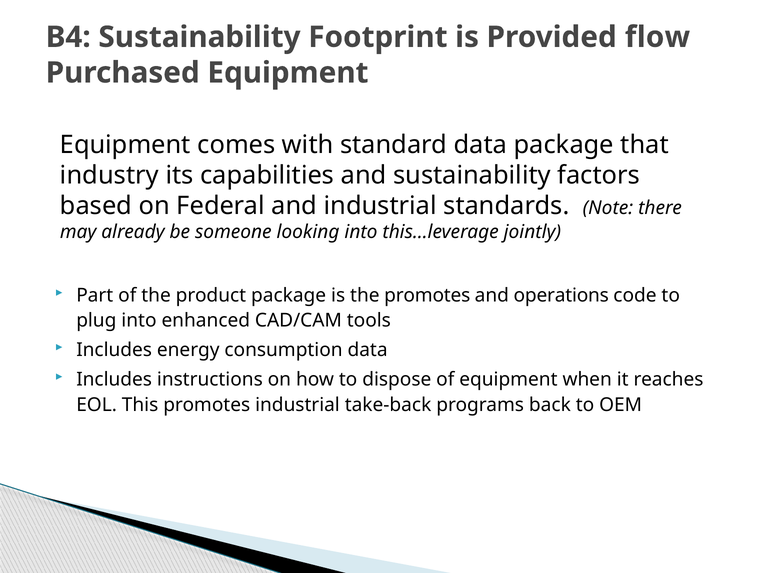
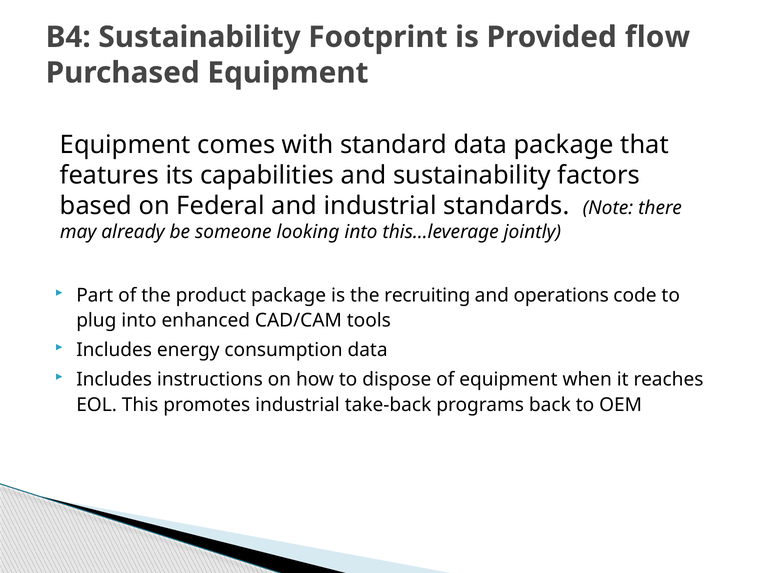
industry: industry -> features (109, 175)
the promotes: promotes -> recruiting (427, 295)
